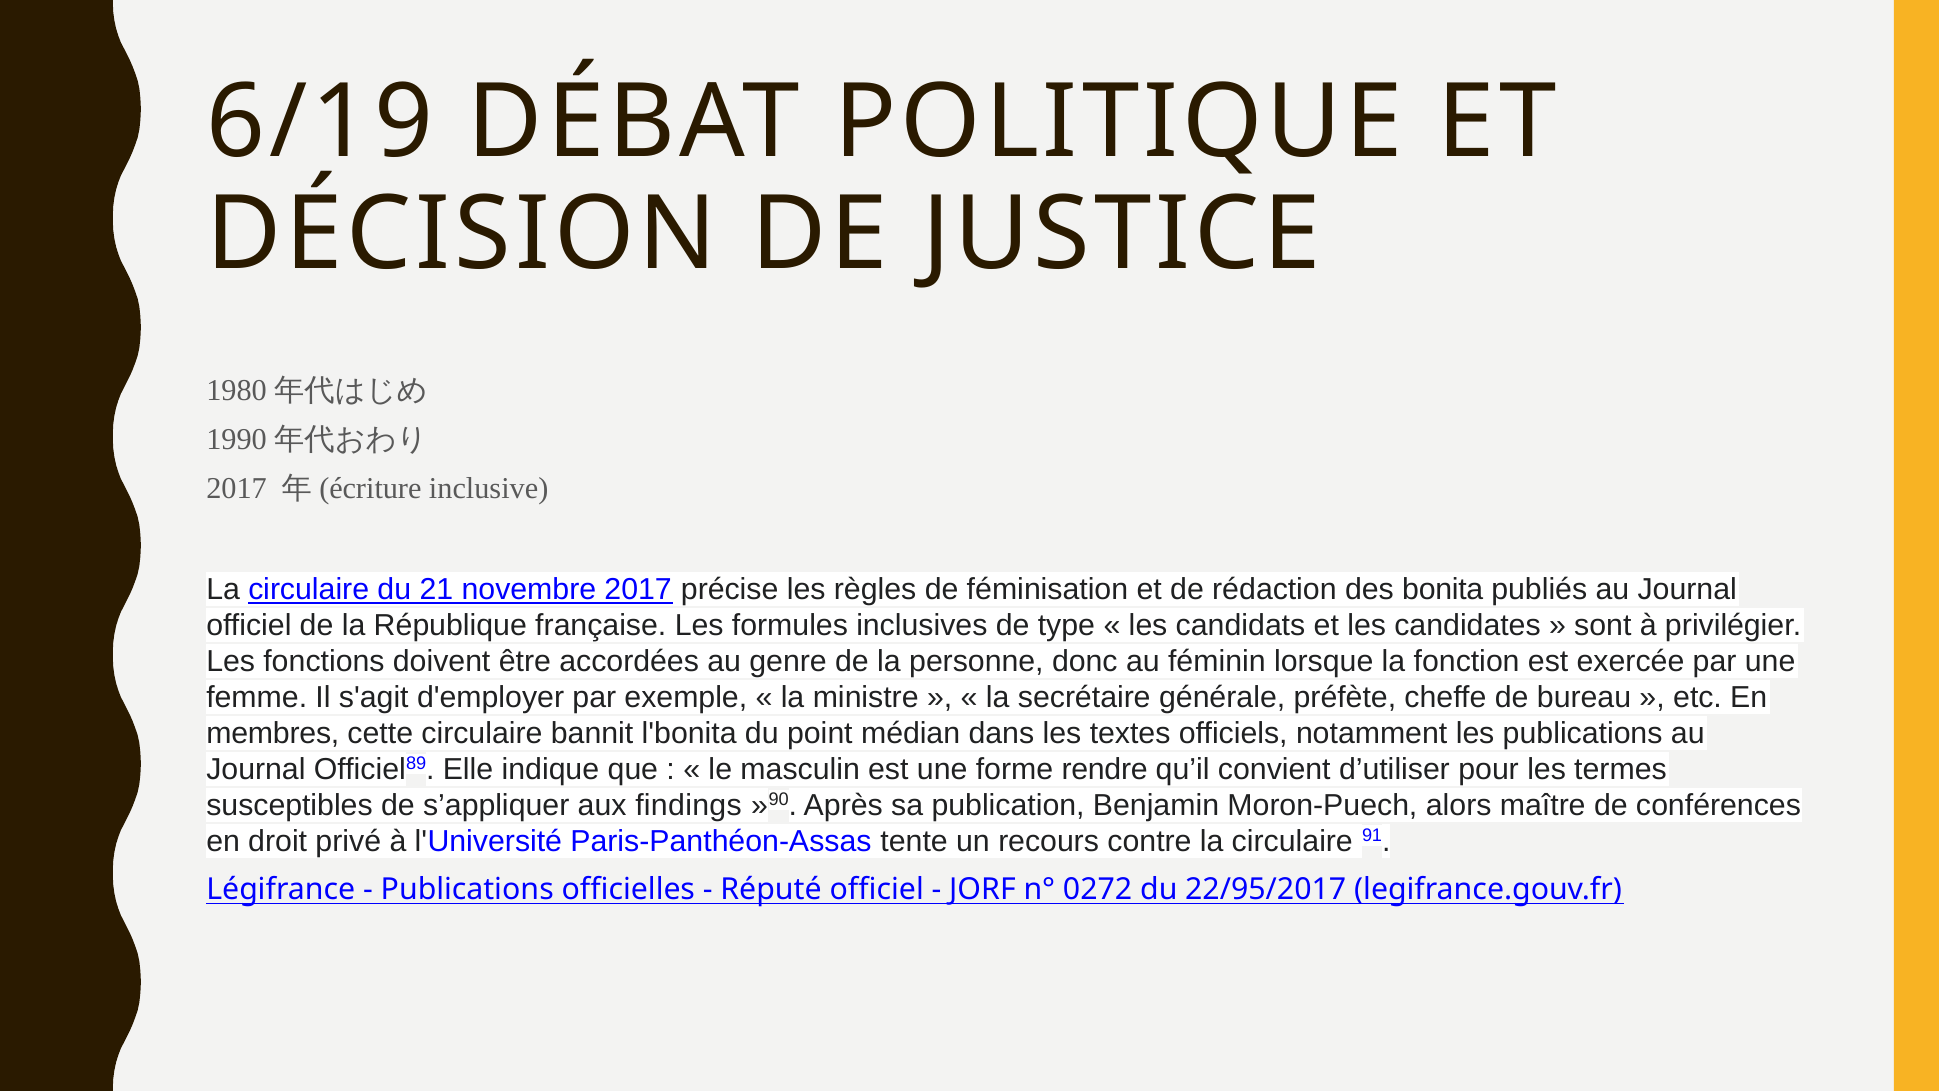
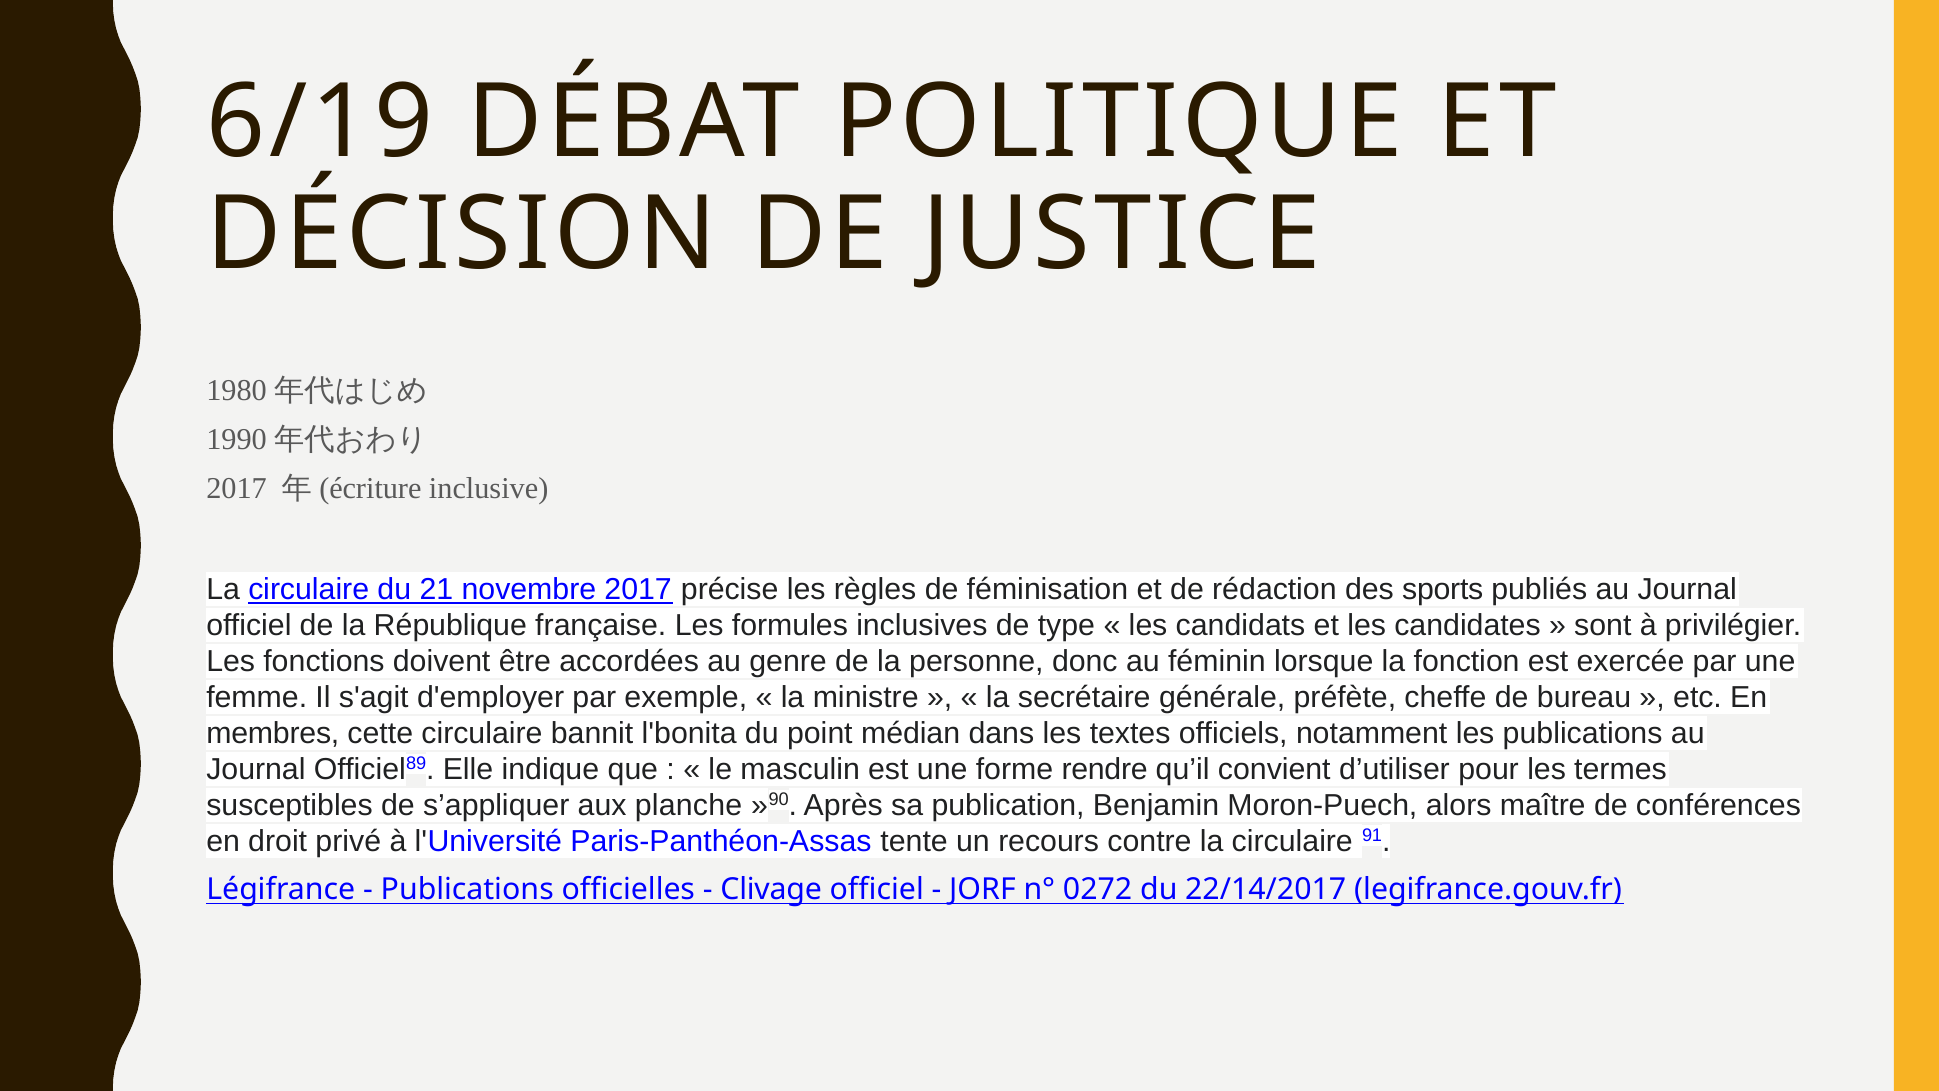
bonita: bonita -> sports (1443, 589)
findings: findings -> planche (689, 805)
Réputé: Réputé -> Clivage (771, 890)
22/95/2017: 22/95/2017 -> 22/14/2017 (1266, 890)
